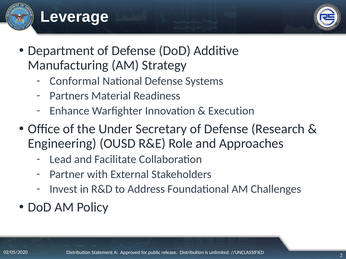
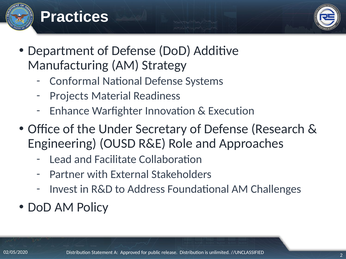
Leverage: Leverage -> Practices (75, 17)
Partners: Partners -> Projects (69, 96)
